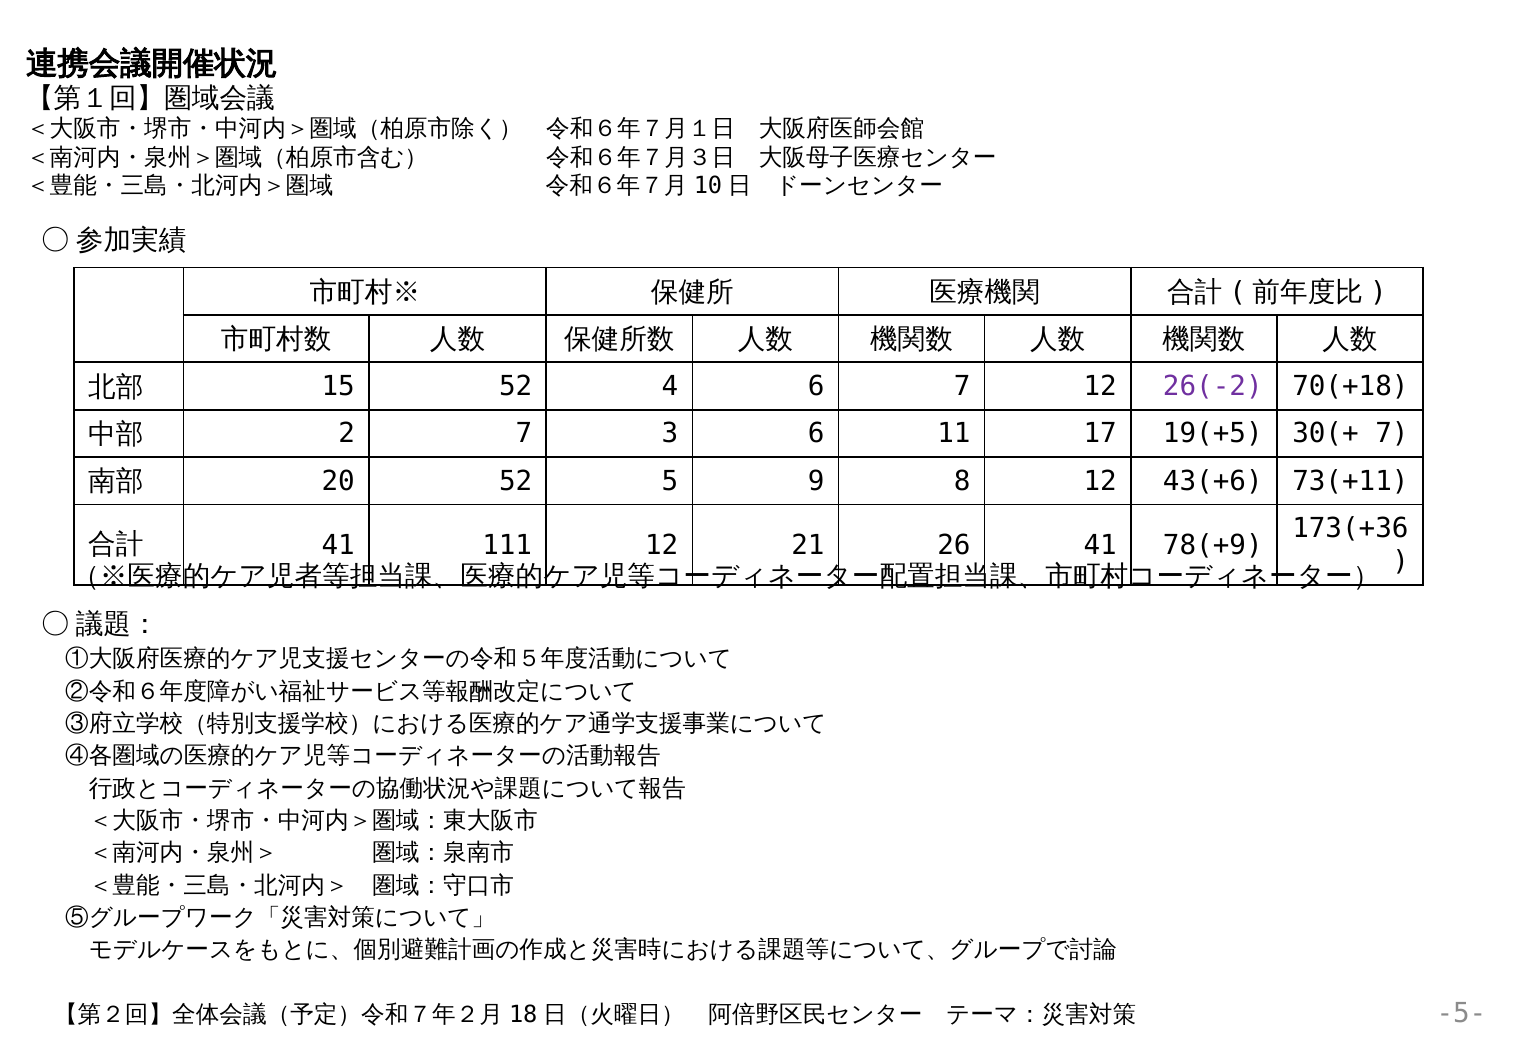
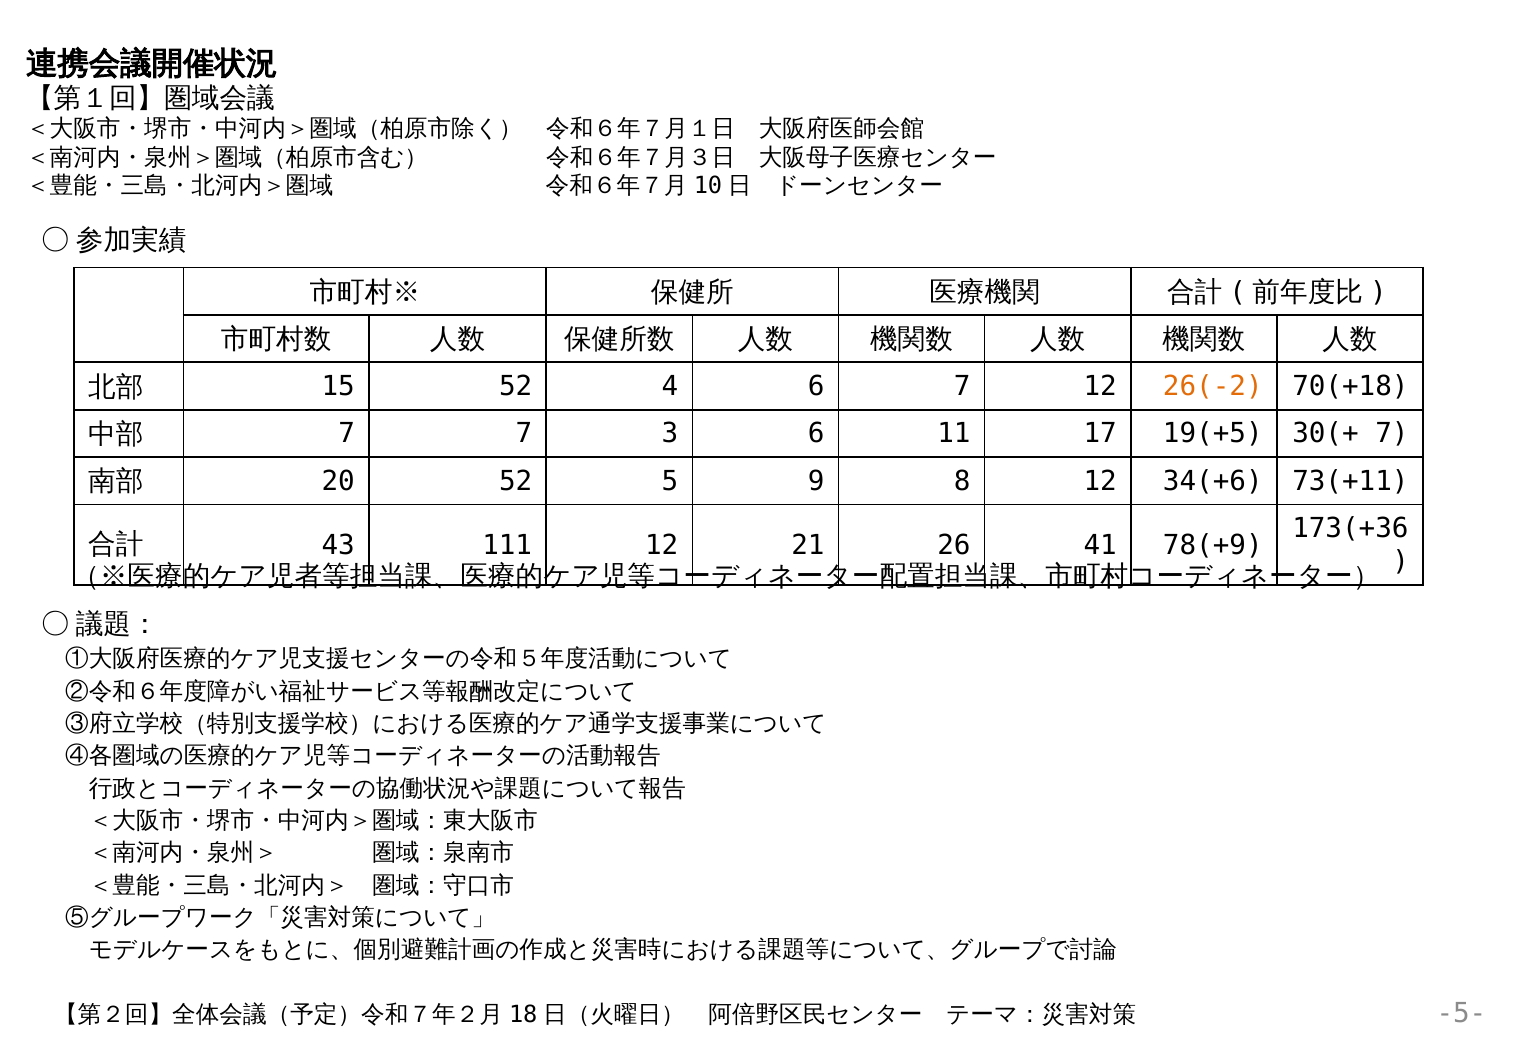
26(-2 colour: purple -> orange (1213, 386)
2: 2 -> 7 (347, 434)
43(+6: 43(+6 -> 34(+6 (1213, 481)
41: 41 -> 43 (338, 545)
